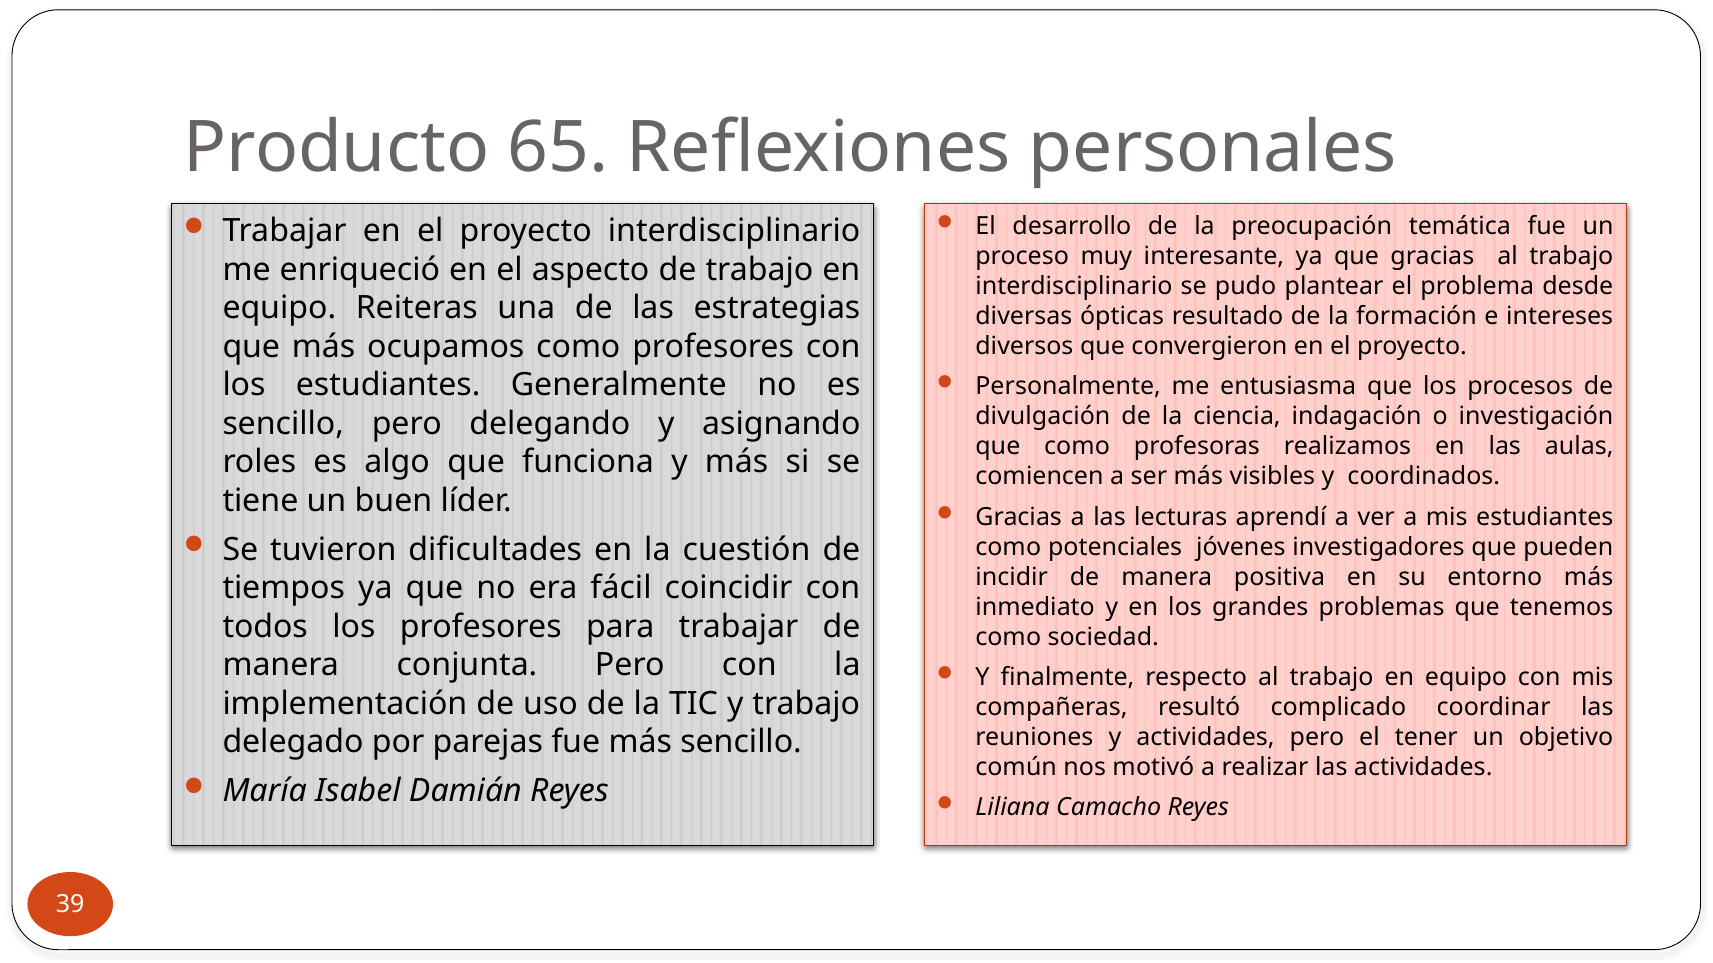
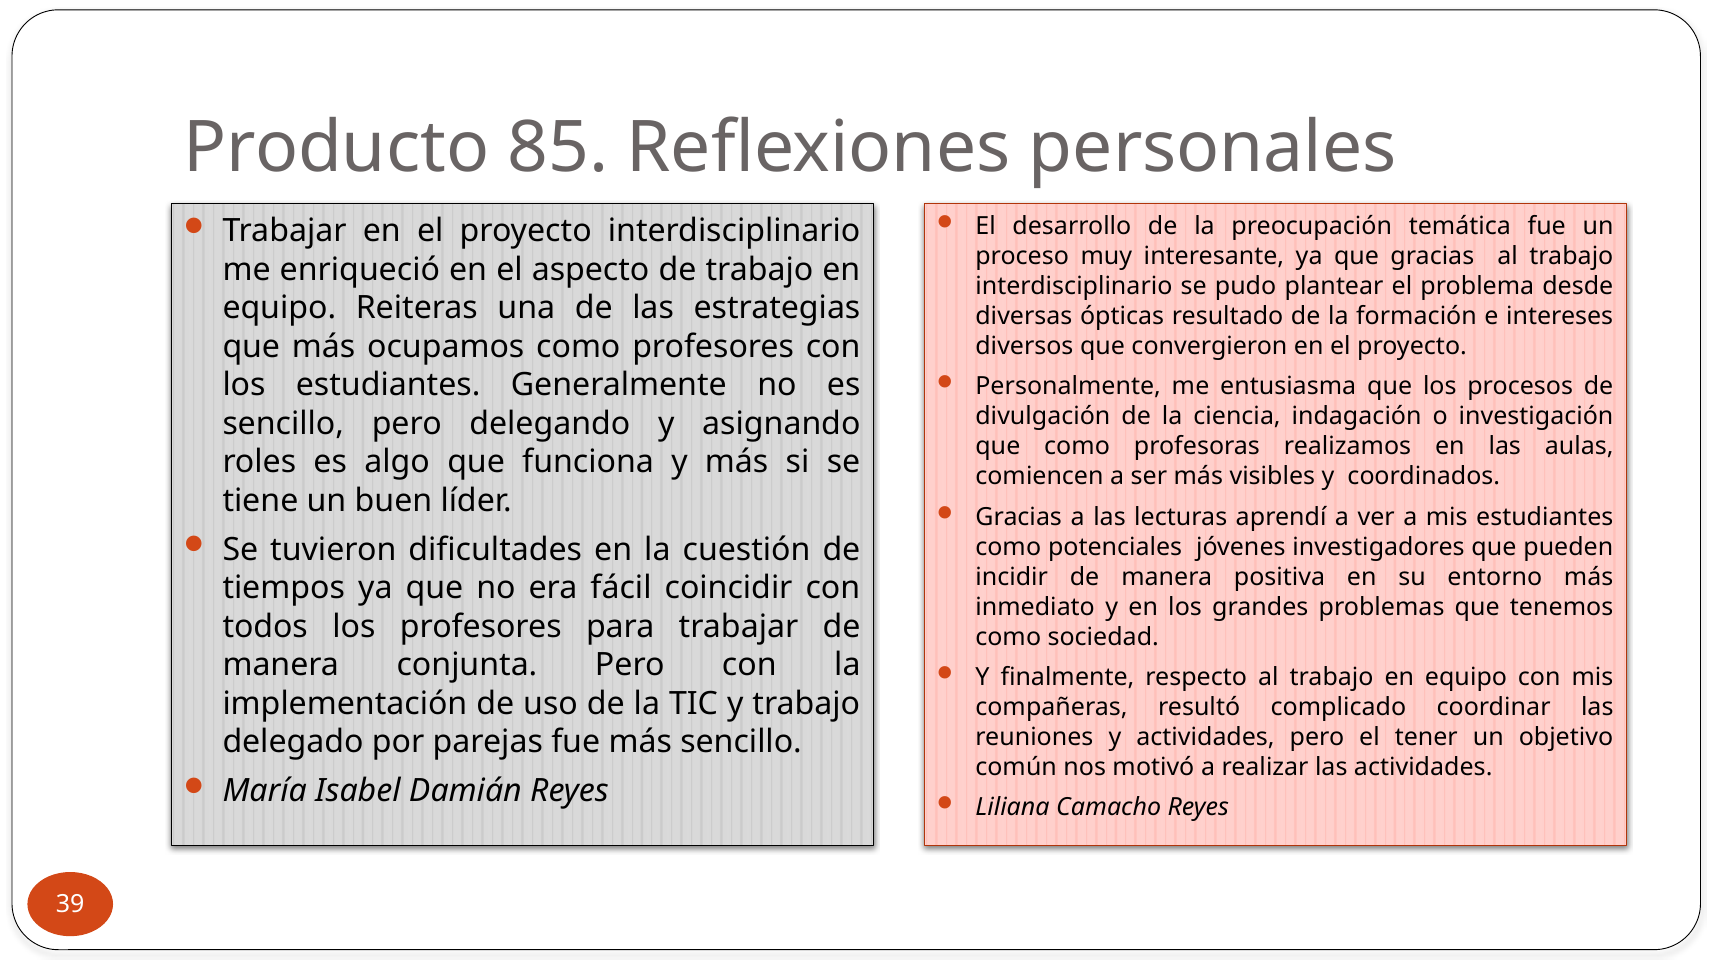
65: 65 -> 85 (558, 148)
